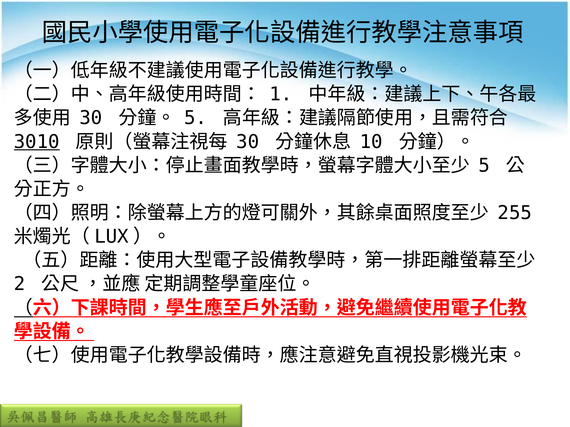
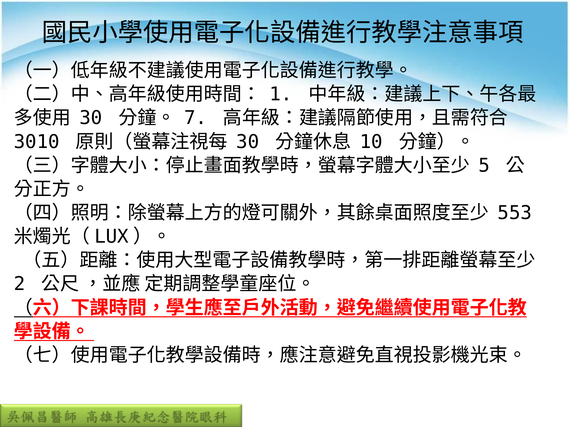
5: 5 -> 7 (196, 118)
3010 underline: present -> none (37, 142)
255: 255 -> 553 (515, 213)
